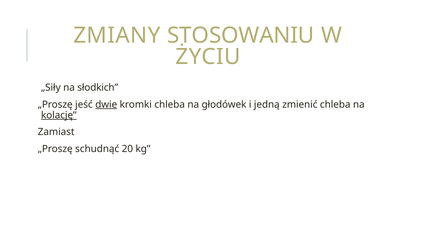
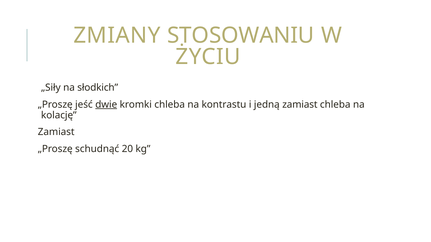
głodówek: głodówek -> kontrastu (224, 105)
jedną zmienić: zmienić -> zamiast (300, 105)
kolację underline: present -> none (59, 115)
